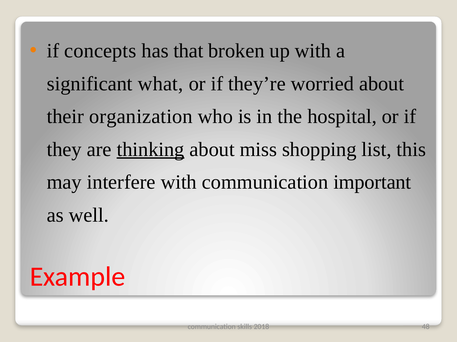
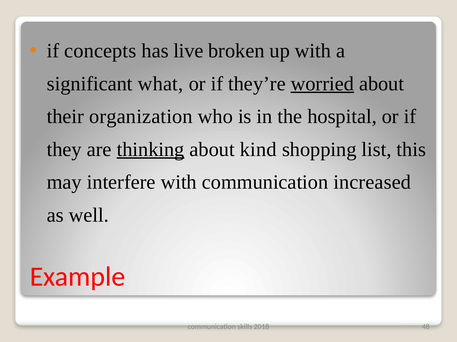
that: that -> live (188, 51)
worried underline: none -> present (322, 84)
miss: miss -> kind (258, 150)
important: important -> increased (372, 183)
